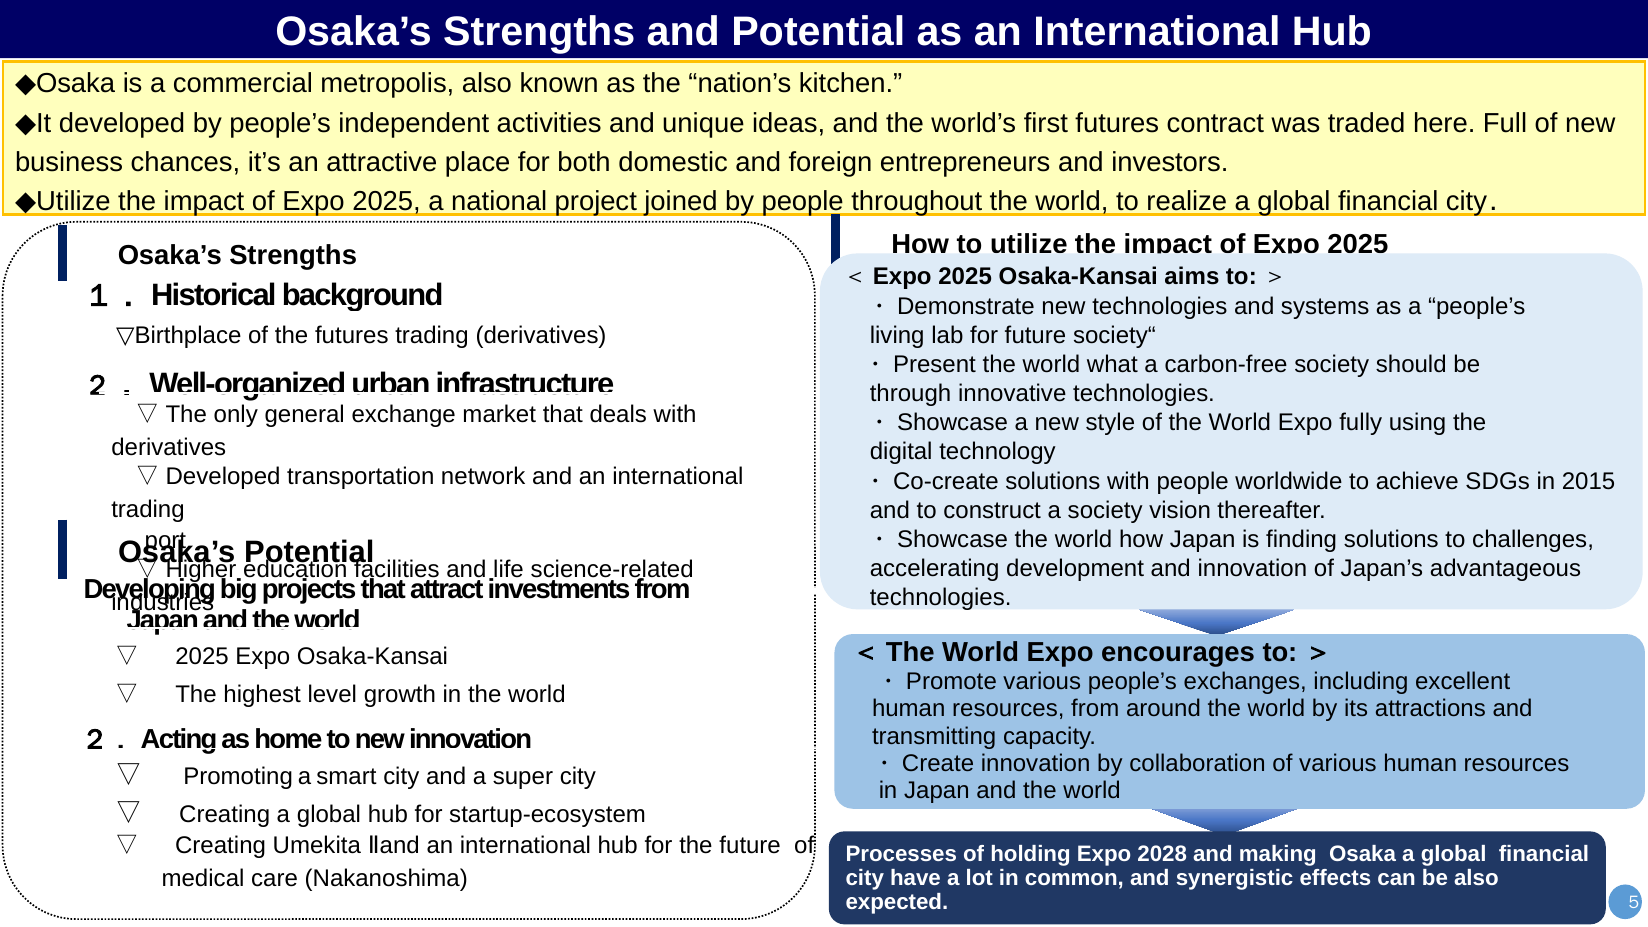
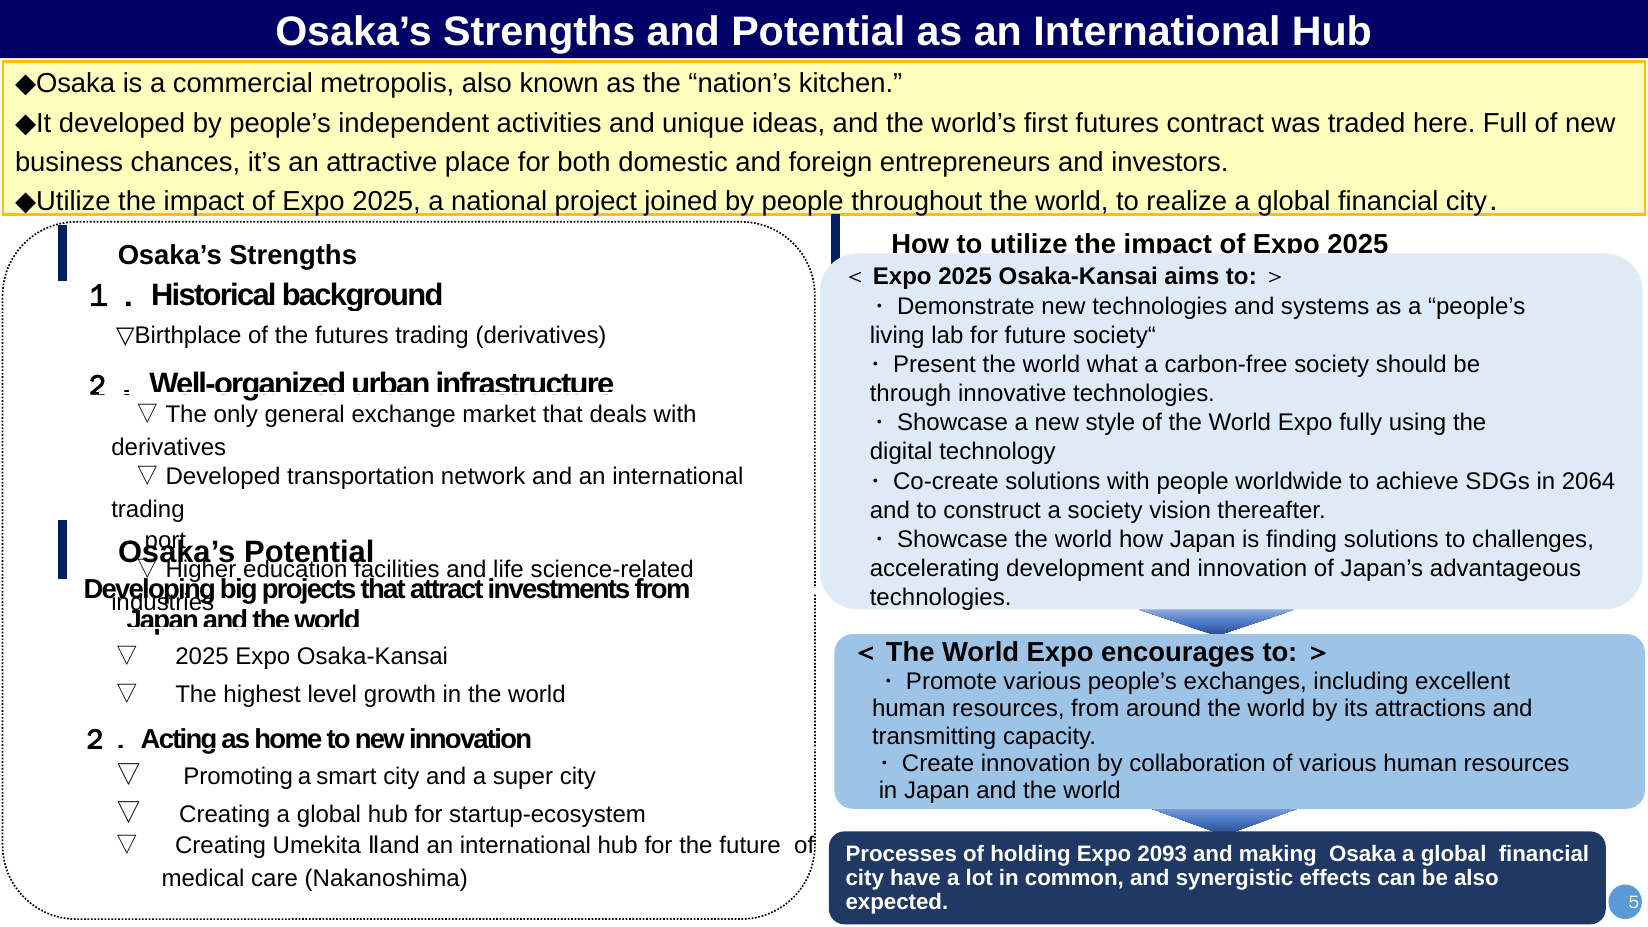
2015: 2015 -> 2064 (1589, 481)
2028: 2028 -> 2093 (1162, 854)
